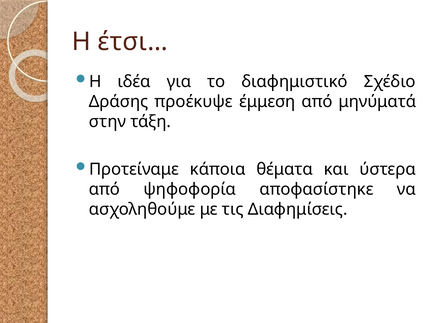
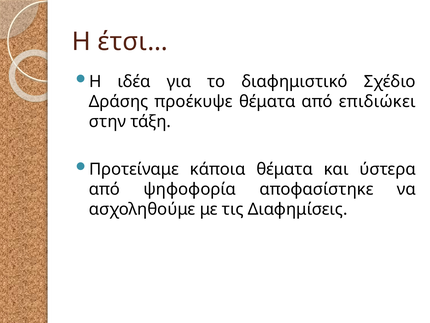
προέκυψε έμμεση: έμμεση -> θέματα (267, 102)
μηνύματά: μηνύματά -> επιδιώκει (377, 102)
